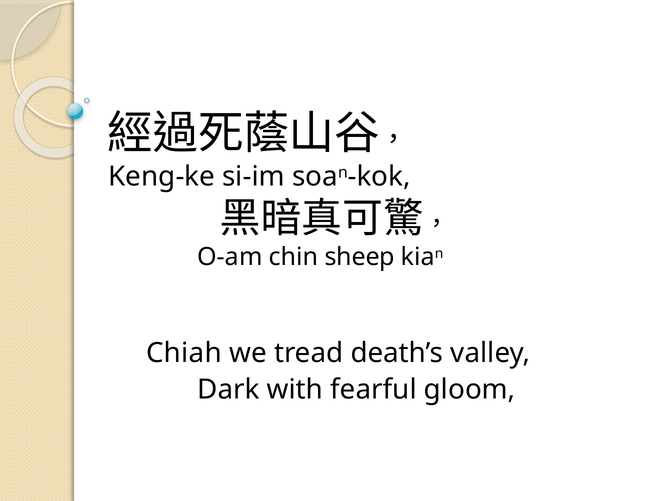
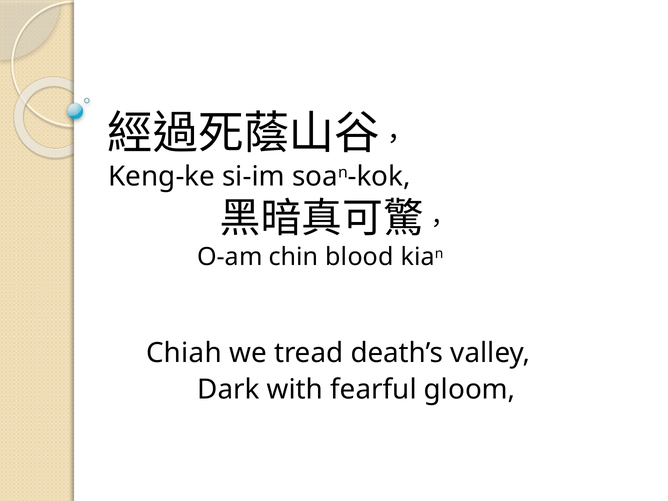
sheep: sheep -> blood (359, 257)
